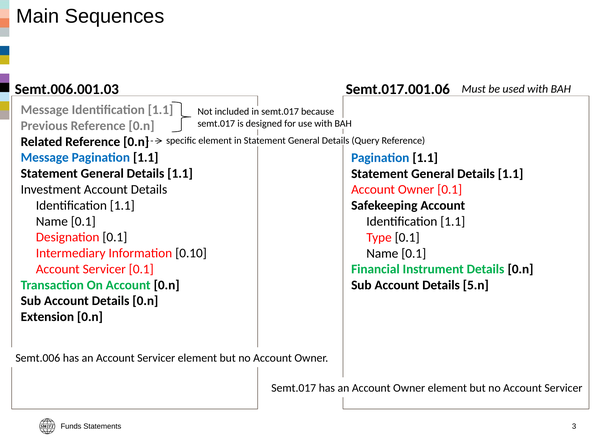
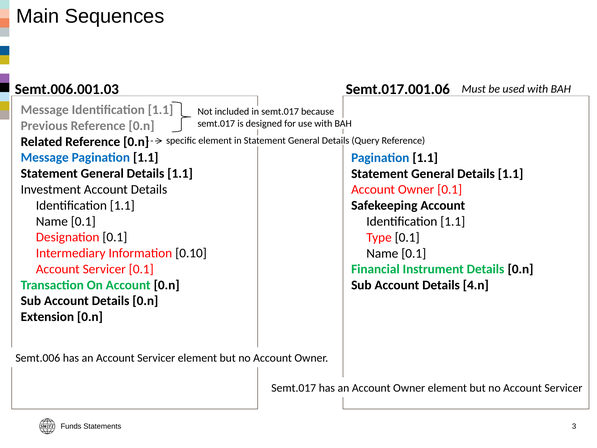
5.n: 5.n -> 4.n (476, 285)
